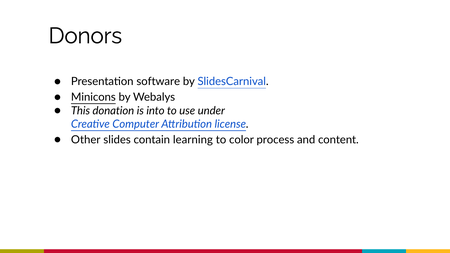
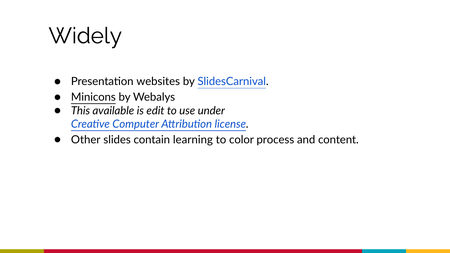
Donors: Donors -> Widely (85, 36)
software: software -> websites (158, 82)
donation: donation -> available (113, 111)
into: into -> edit (155, 111)
